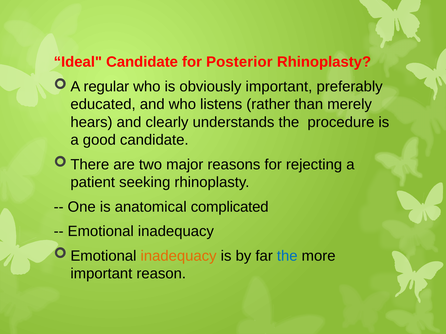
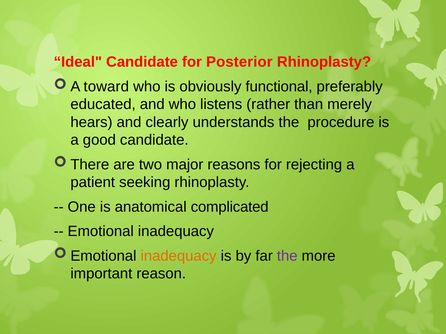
regular: regular -> toward (106, 87)
obviously important: important -> functional (279, 87)
the colour: blue -> purple (287, 256)
